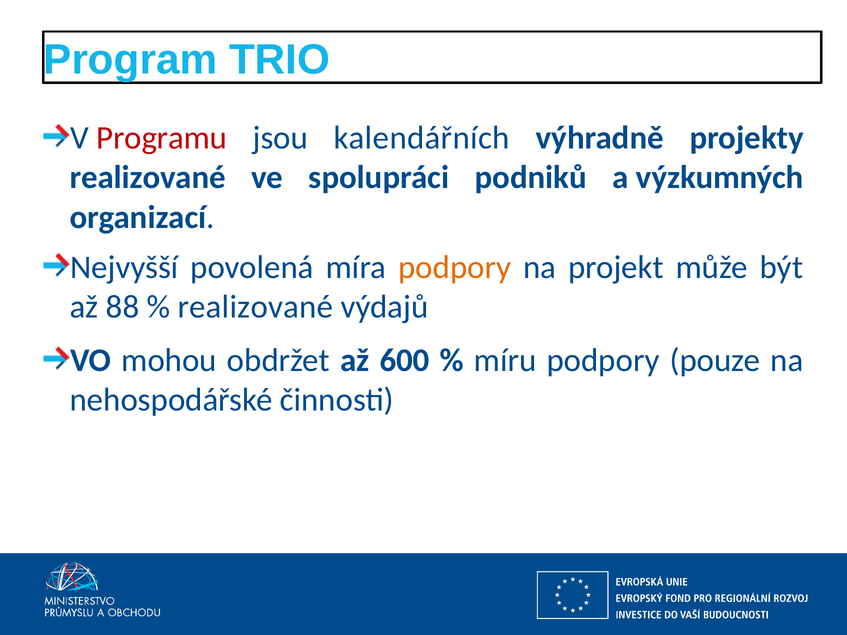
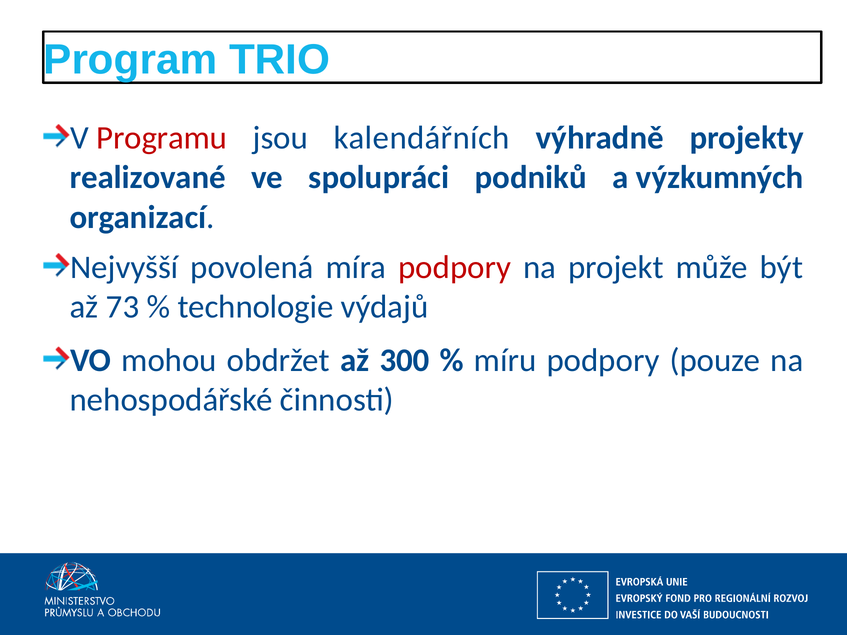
podpory colour: orange -> red (455, 267)
88: 88 -> 73 (123, 307)
realizované: realizované -> technologie (256, 307)
600: 600 -> 300 (405, 361)
